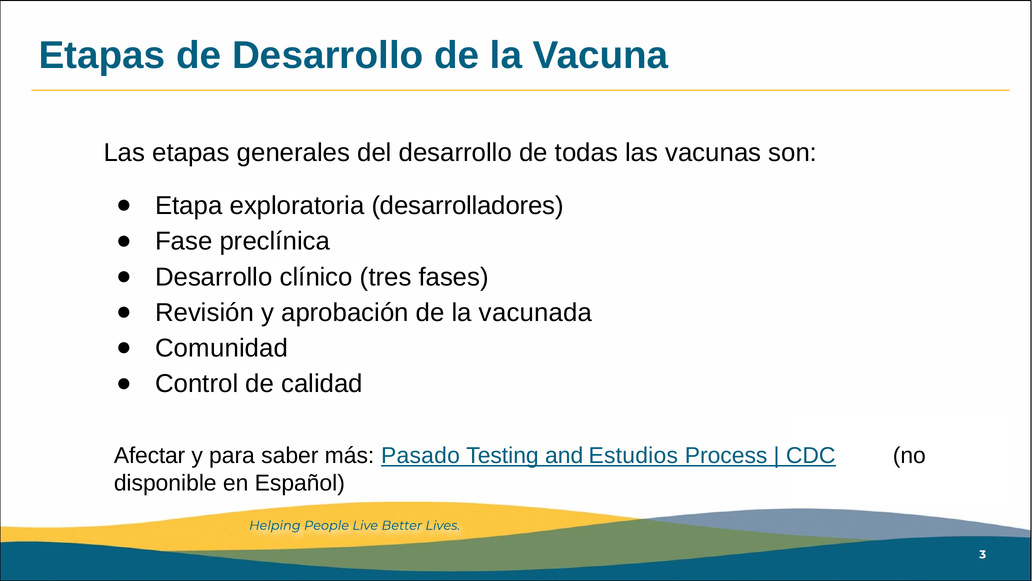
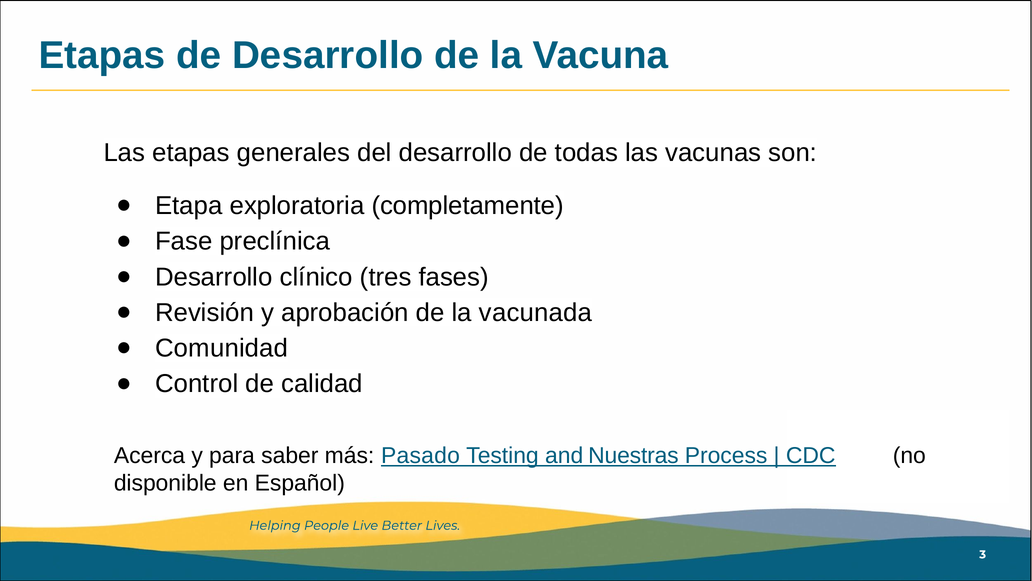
desarrolladores: desarrolladores -> completamente (468, 206)
Afectar: Afectar -> Acerca (149, 455)
Estudios: Estudios -> Nuestras (633, 455)
